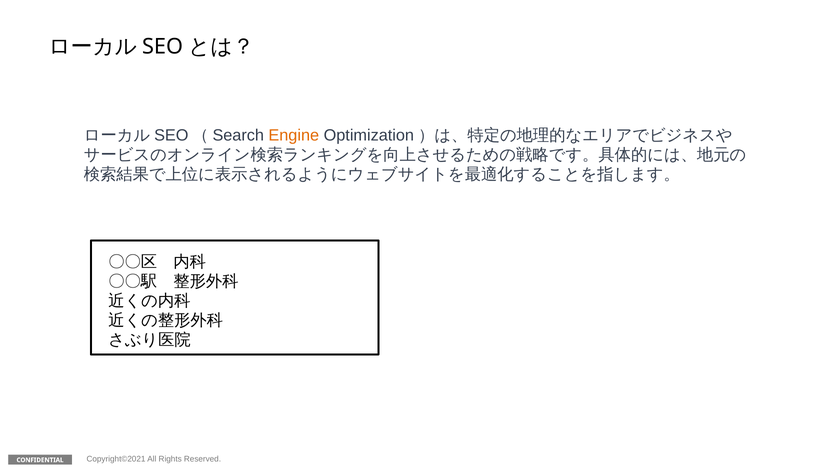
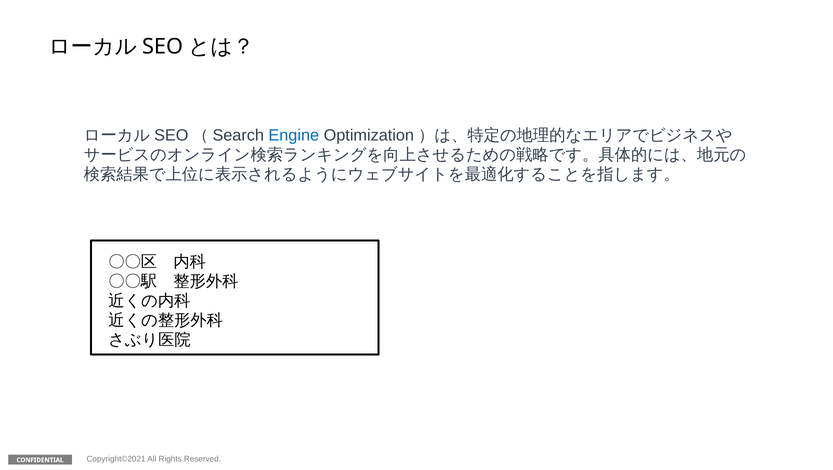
Engine colour: orange -> blue (294, 135)
